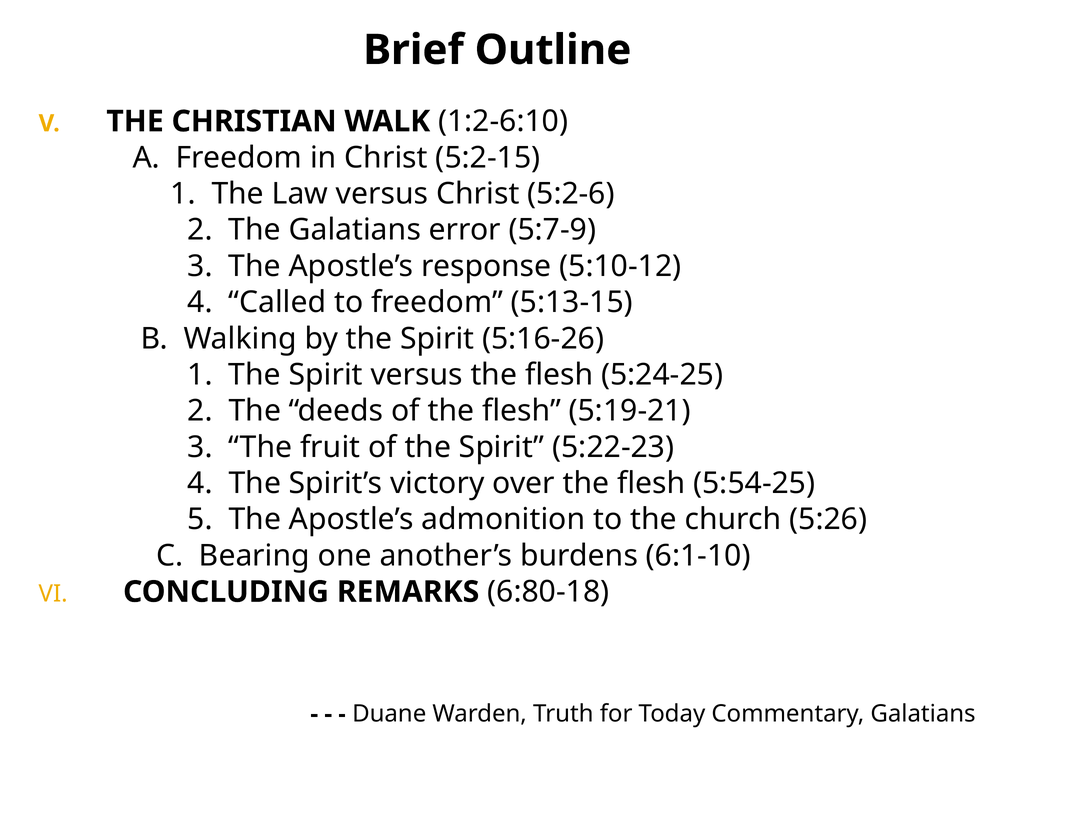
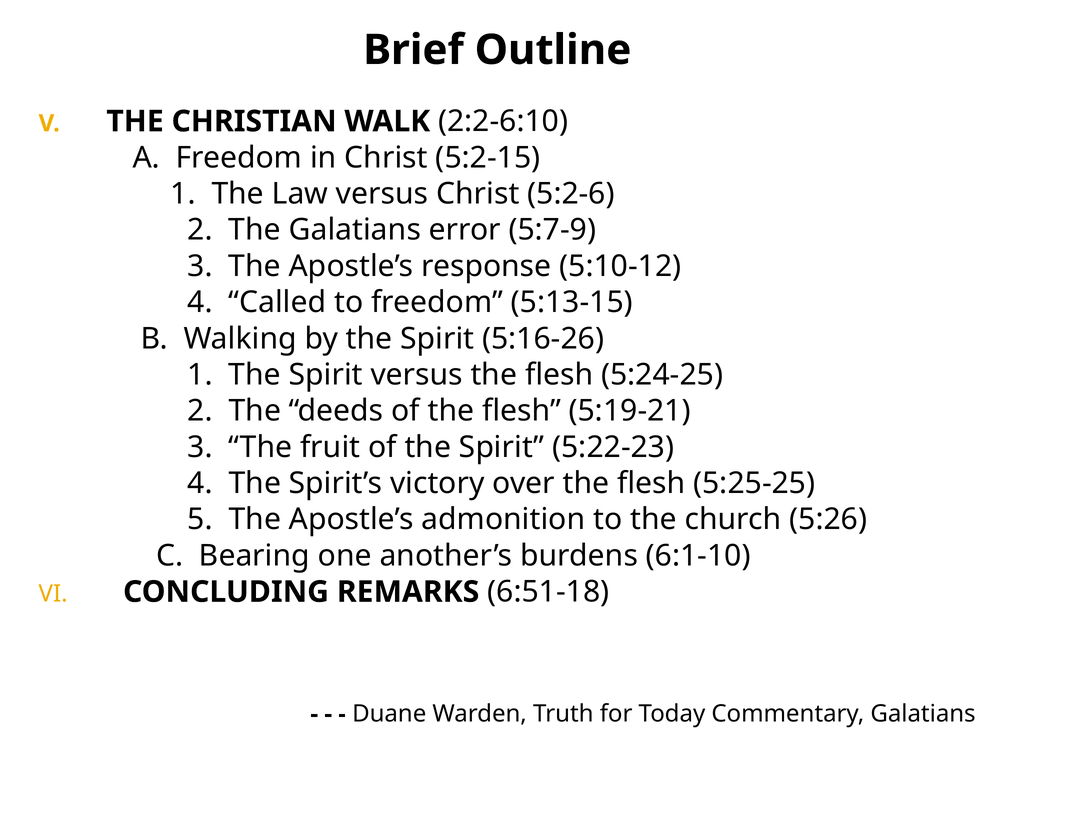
1:2-6:10: 1:2-6:10 -> 2:2-6:10 (503, 121)
5:54-25: 5:54-25 -> 5:25-25 (754, 483)
6:80-18: 6:80-18 -> 6:51-18 (548, 592)
